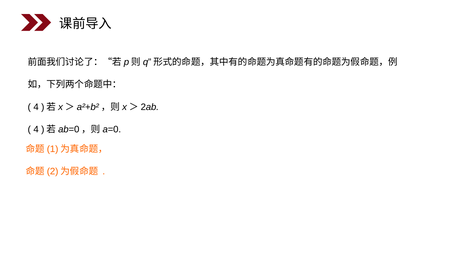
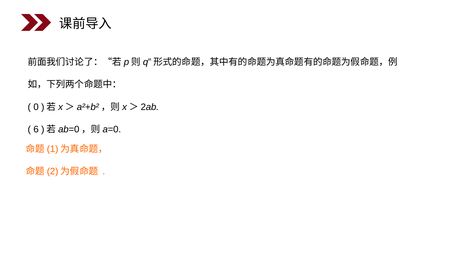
4: 4 -> 0 (36, 107)
4: 4 -> 6 (36, 130)
